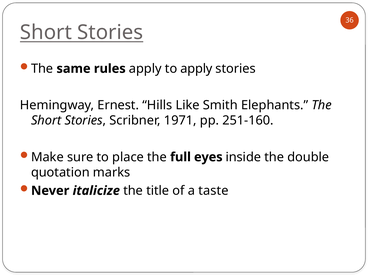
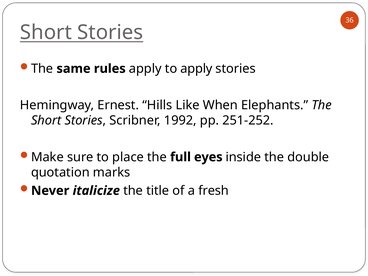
Smith: Smith -> When (220, 105)
1971: 1971 -> 1992 (180, 121)
251-160: 251-160 -> 251-252 (248, 121)
taste: taste -> fresh (214, 191)
